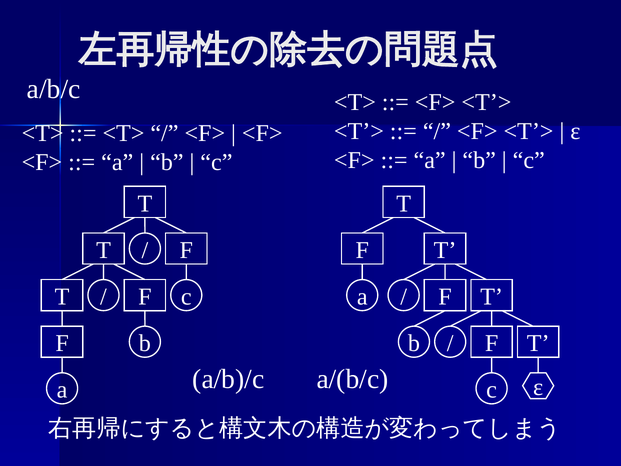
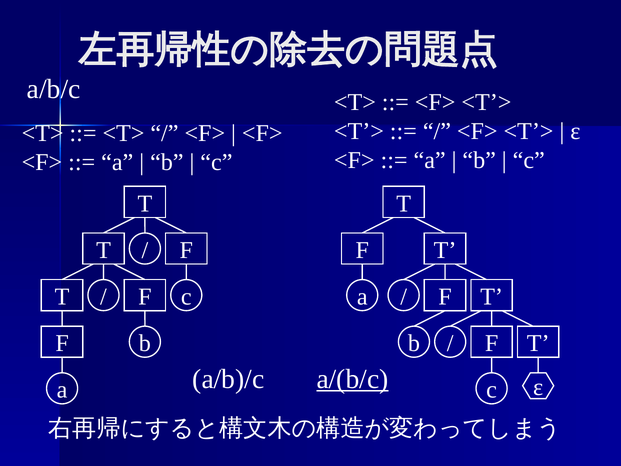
a/(b/c underline: none -> present (353, 379)
